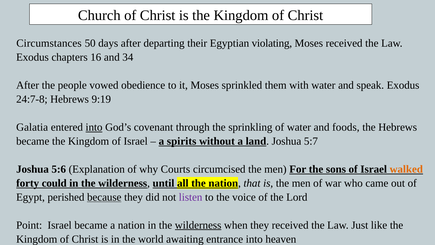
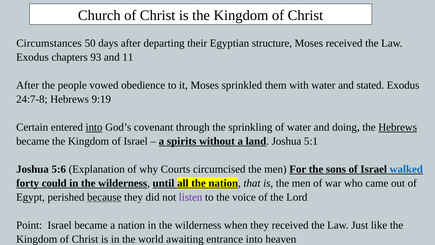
violating: violating -> structure (272, 43)
16: 16 -> 93 (96, 57)
34: 34 -> 11 (128, 57)
speak: speak -> stated (370, 85)
Galatia: Galatia -> Certain (32, 127)
foods: foods -> doing (346, 127)
Hebrews underline: none -> present (398, 127)
5:7: 5:7 -> 5:1 (311, 141)
walked colour: orange -> blue (406, 169)
wilderness underline: present -> none (198, 225)
